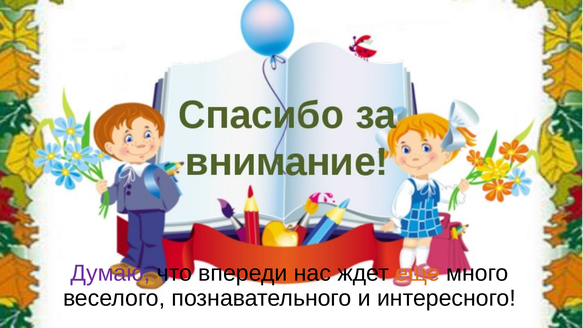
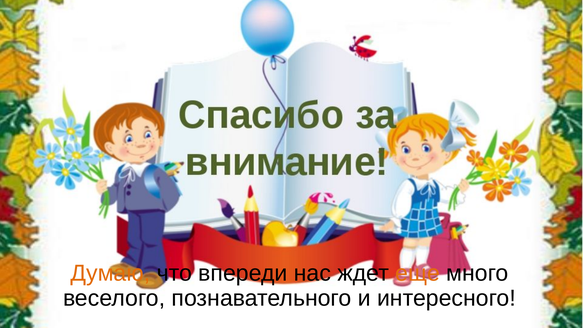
Думаю colour: purple -> orange (110, 273)
